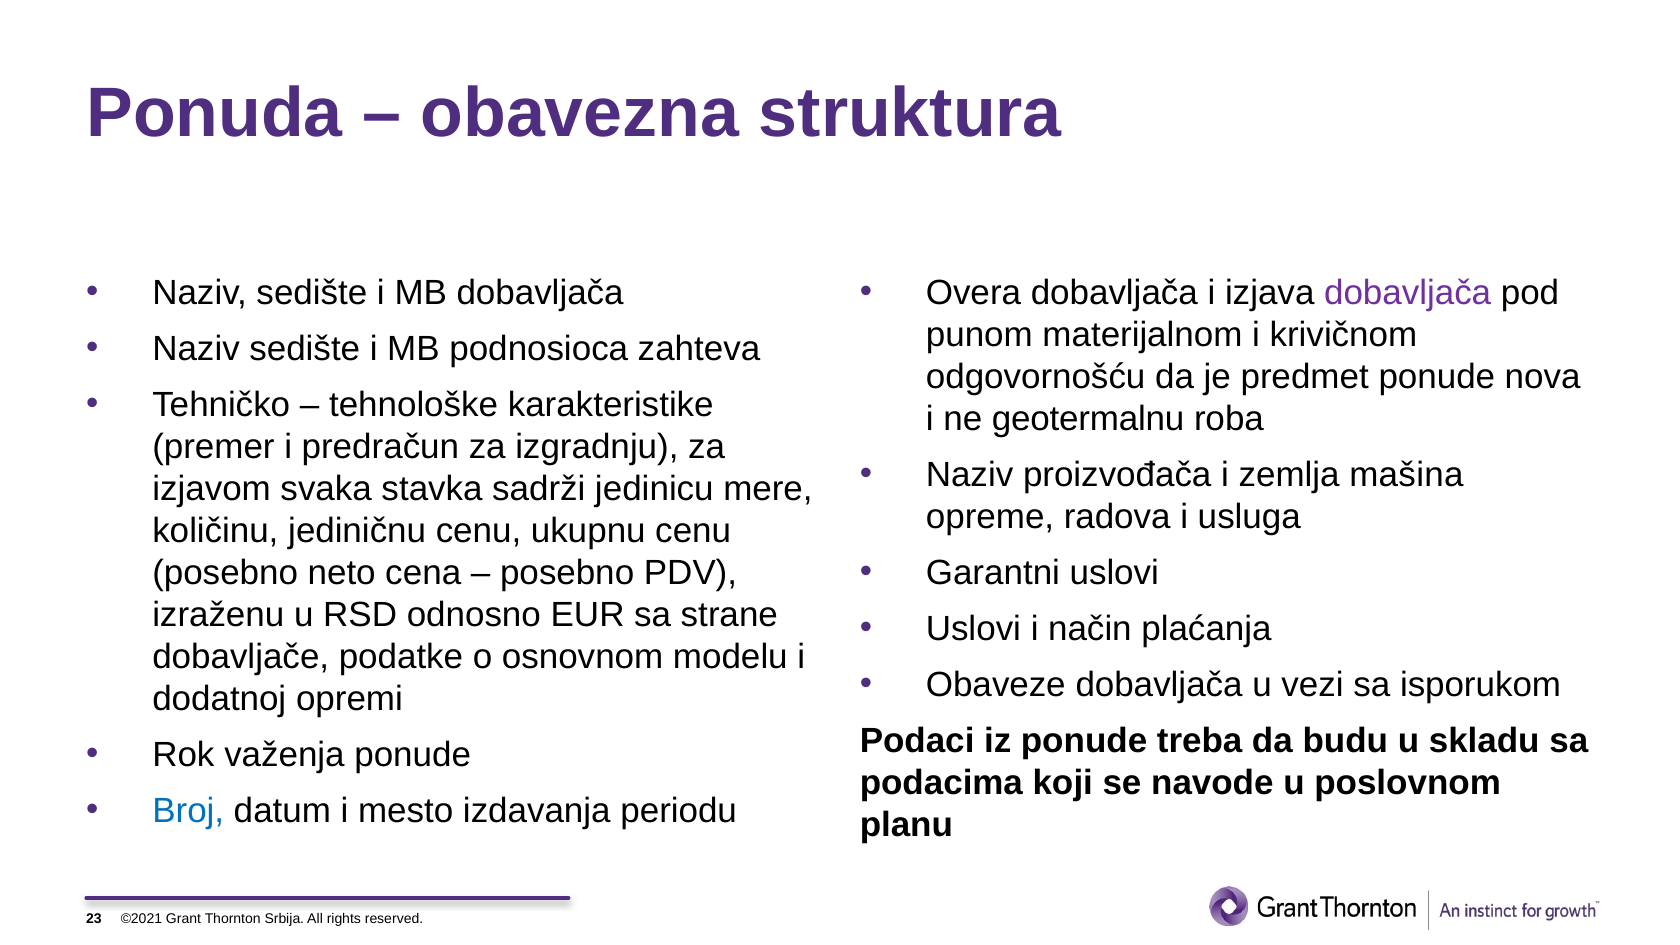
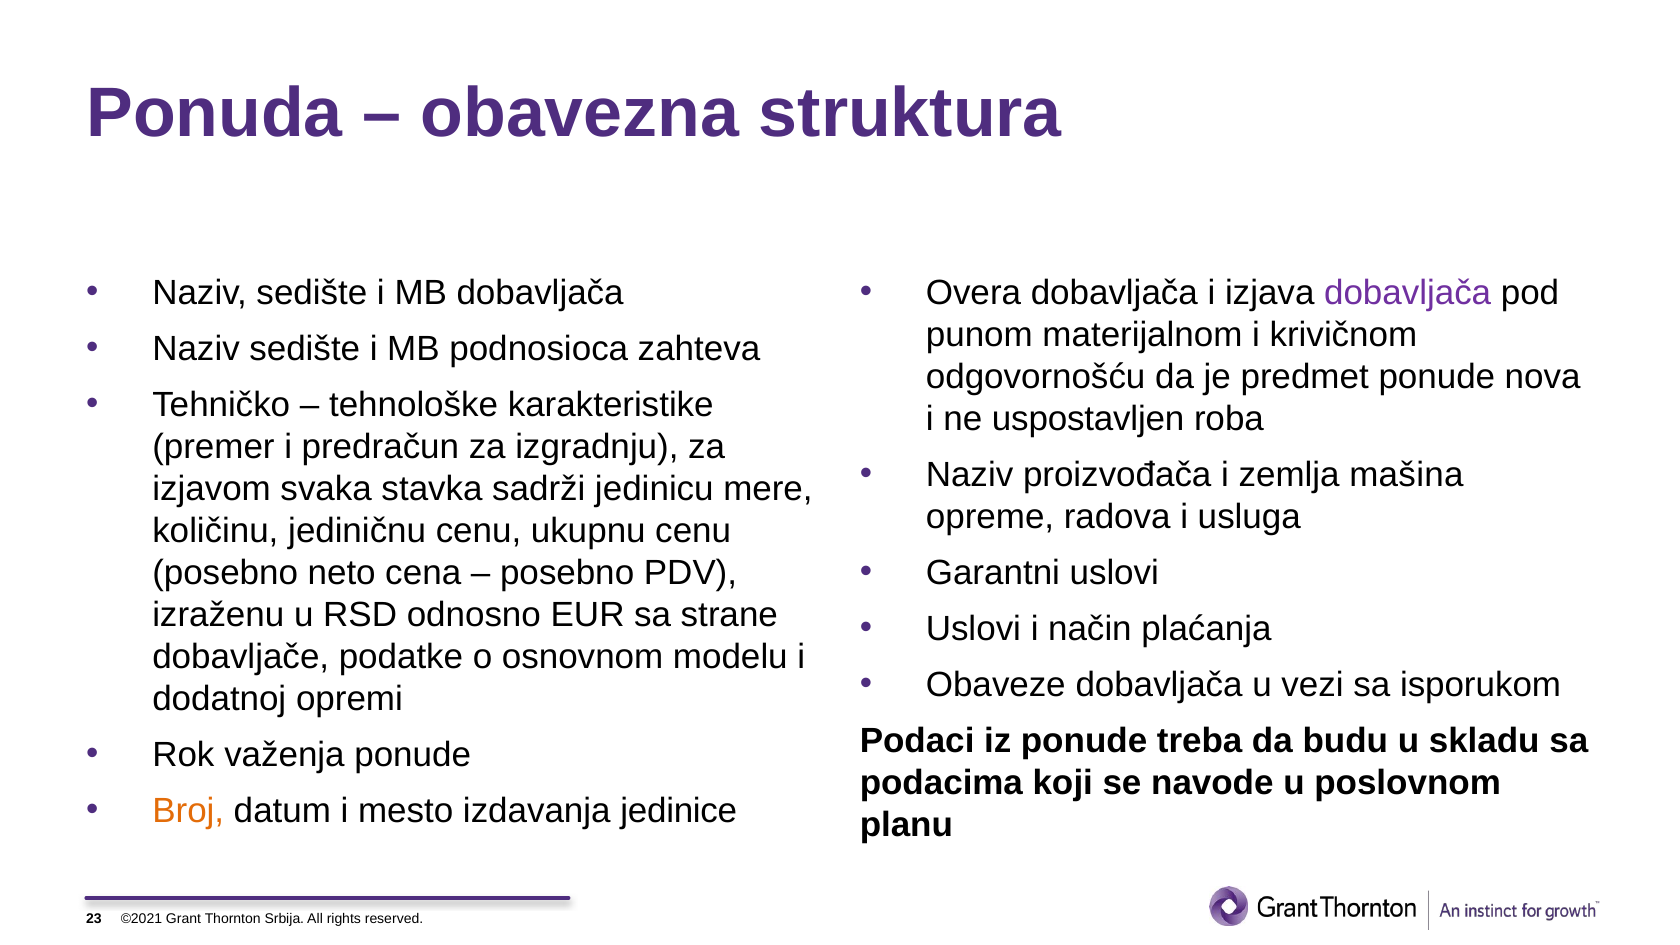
geotermalnu: geotermalnu -> uspostavljen (1088, 419)
Broj colour: blue -> orange (188, 811)
periodu: periodu -> jedinice (679, 811)
